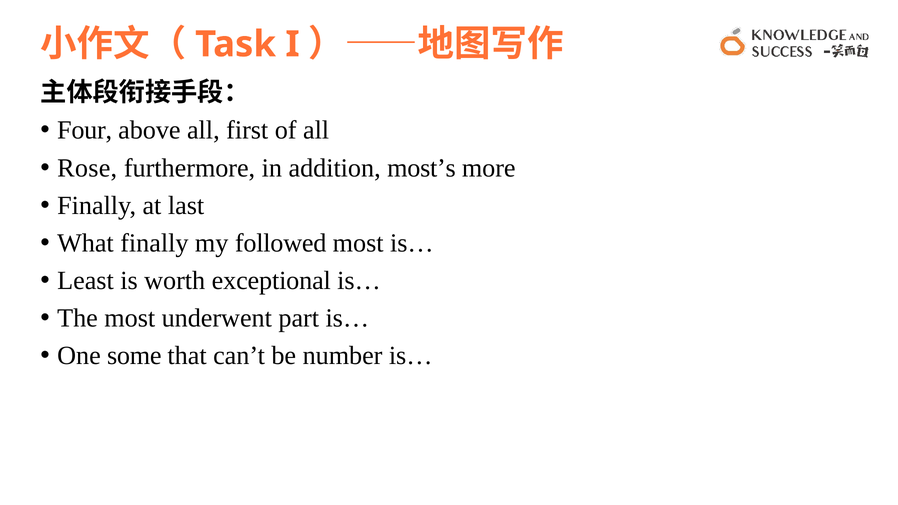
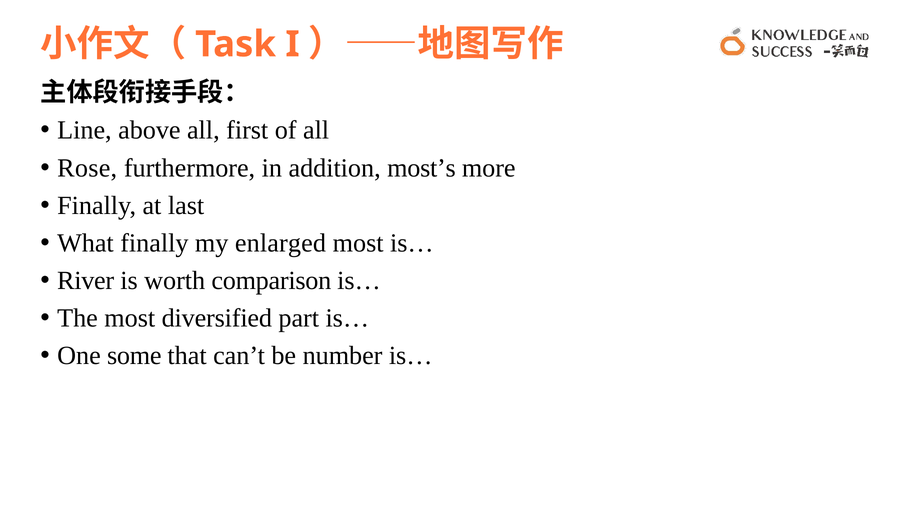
Four: Four -> Line (84, 130)
followed: followed -> enlarged (280, 243)
Least: Least -> River (86, 281)
exceptional: exceptional -> comparison (271, 281)
underwent: underwent -> diversified (217, 318)
